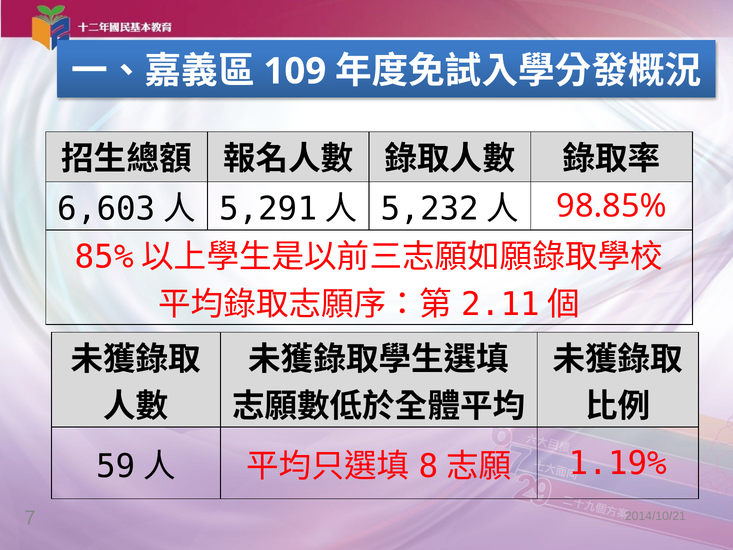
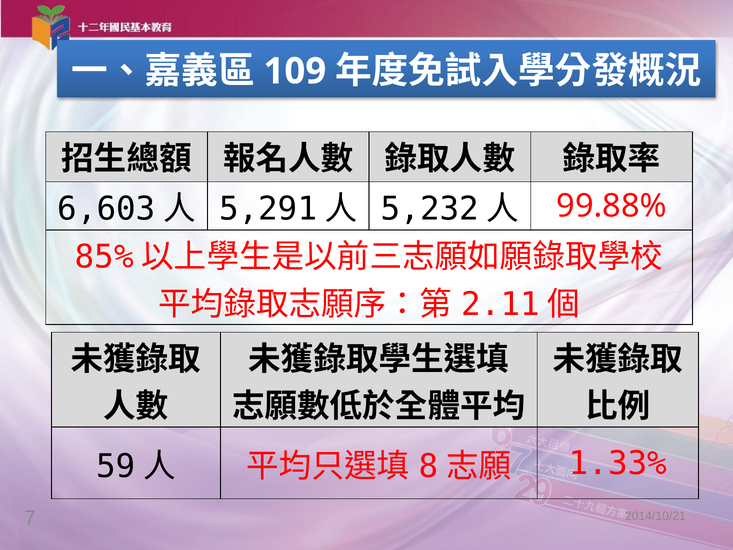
98.85%: 98.85% -> 99.88% (612, 206)
1.19%: 1.19% -> 1.33% (618, 463)
